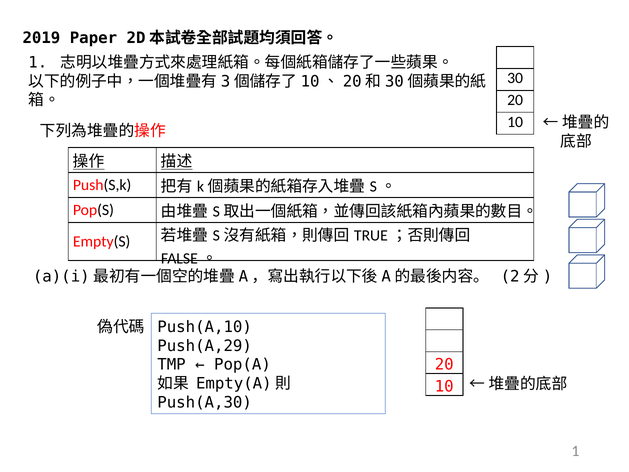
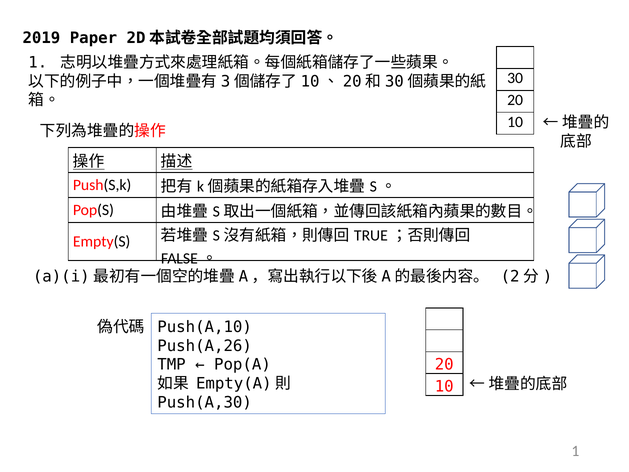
Push(A,29: Push(A,29 -> Push(A,26 (205, 346)
